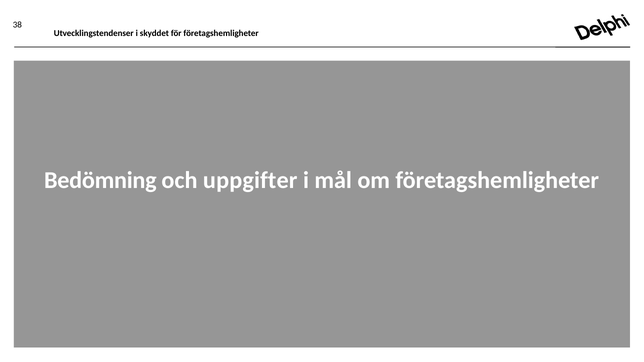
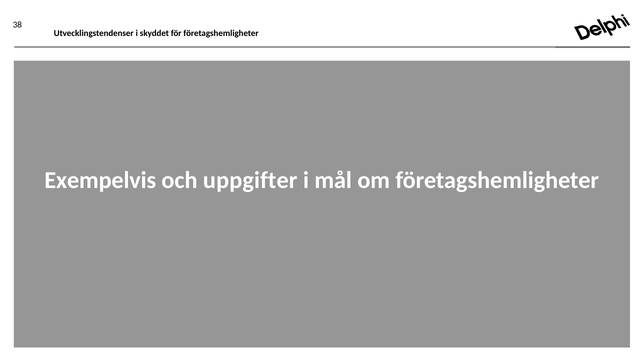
Bedömning: Bedömning -> Exempelvis (100, 180)
